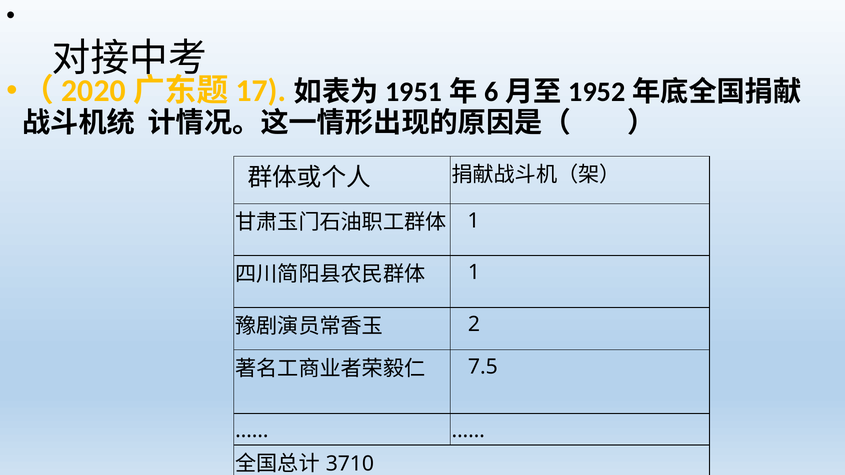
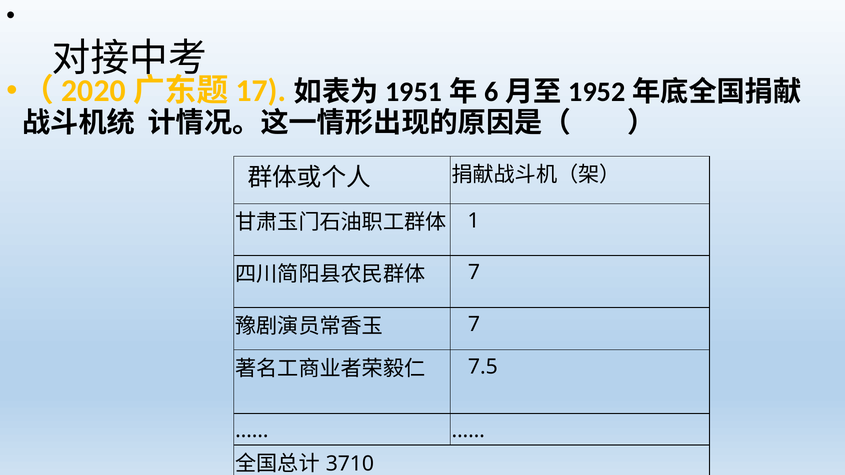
1: 1 -> 7 (474, 273)
2: 2 -> 7 (474, 325)
